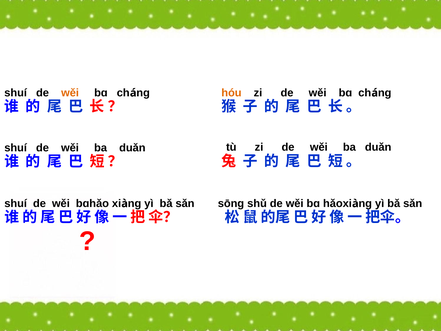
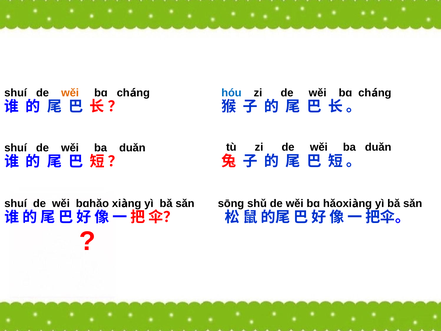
hóu colour: orange -> blue (231, 93)
